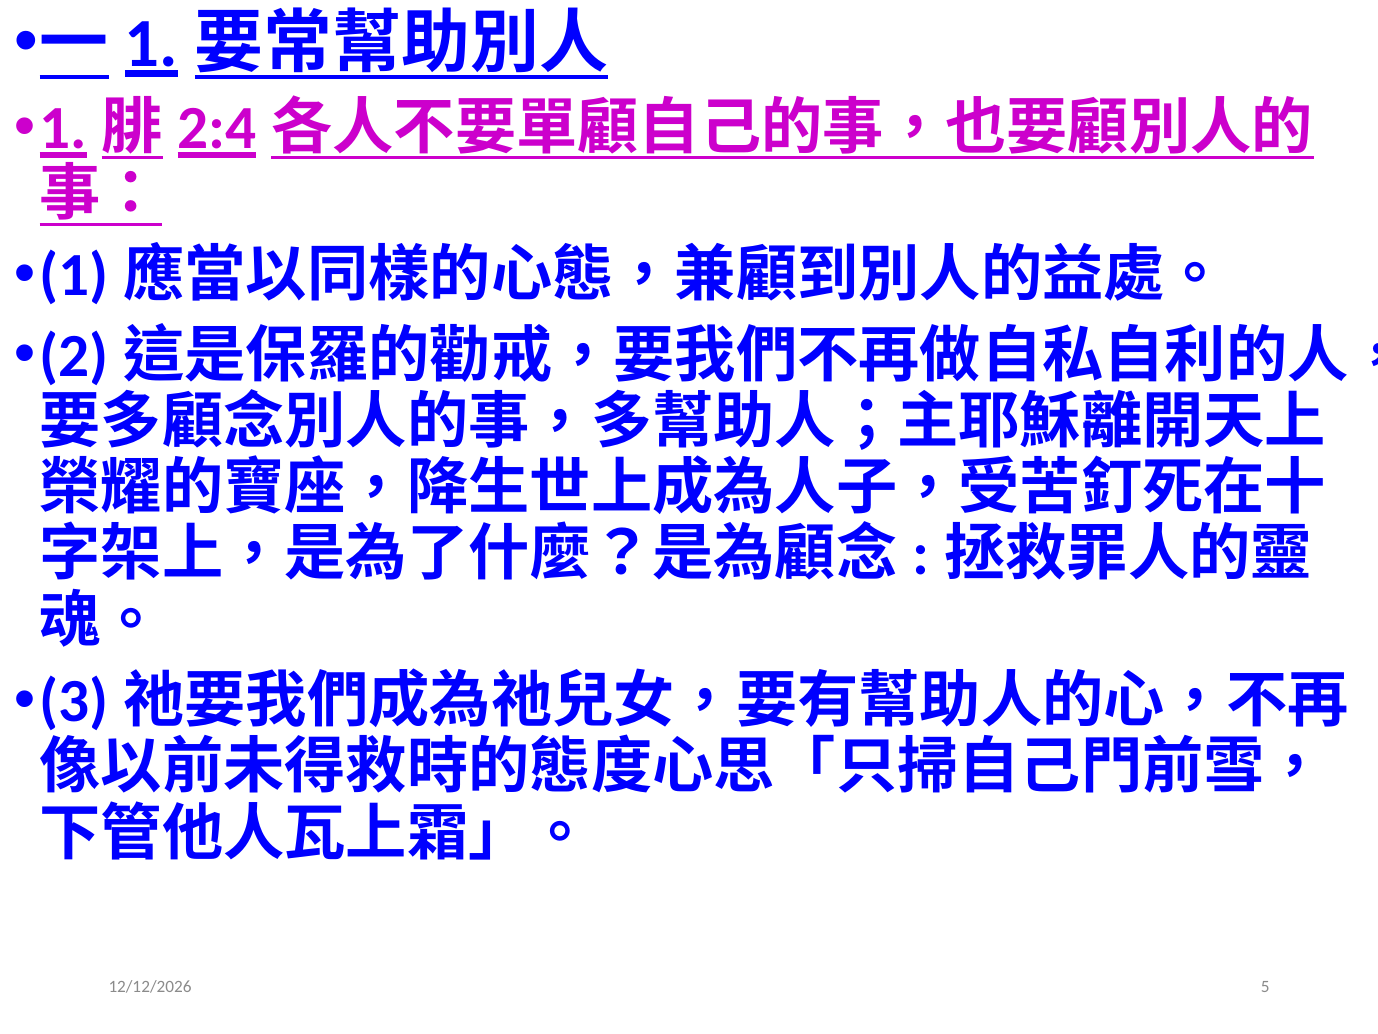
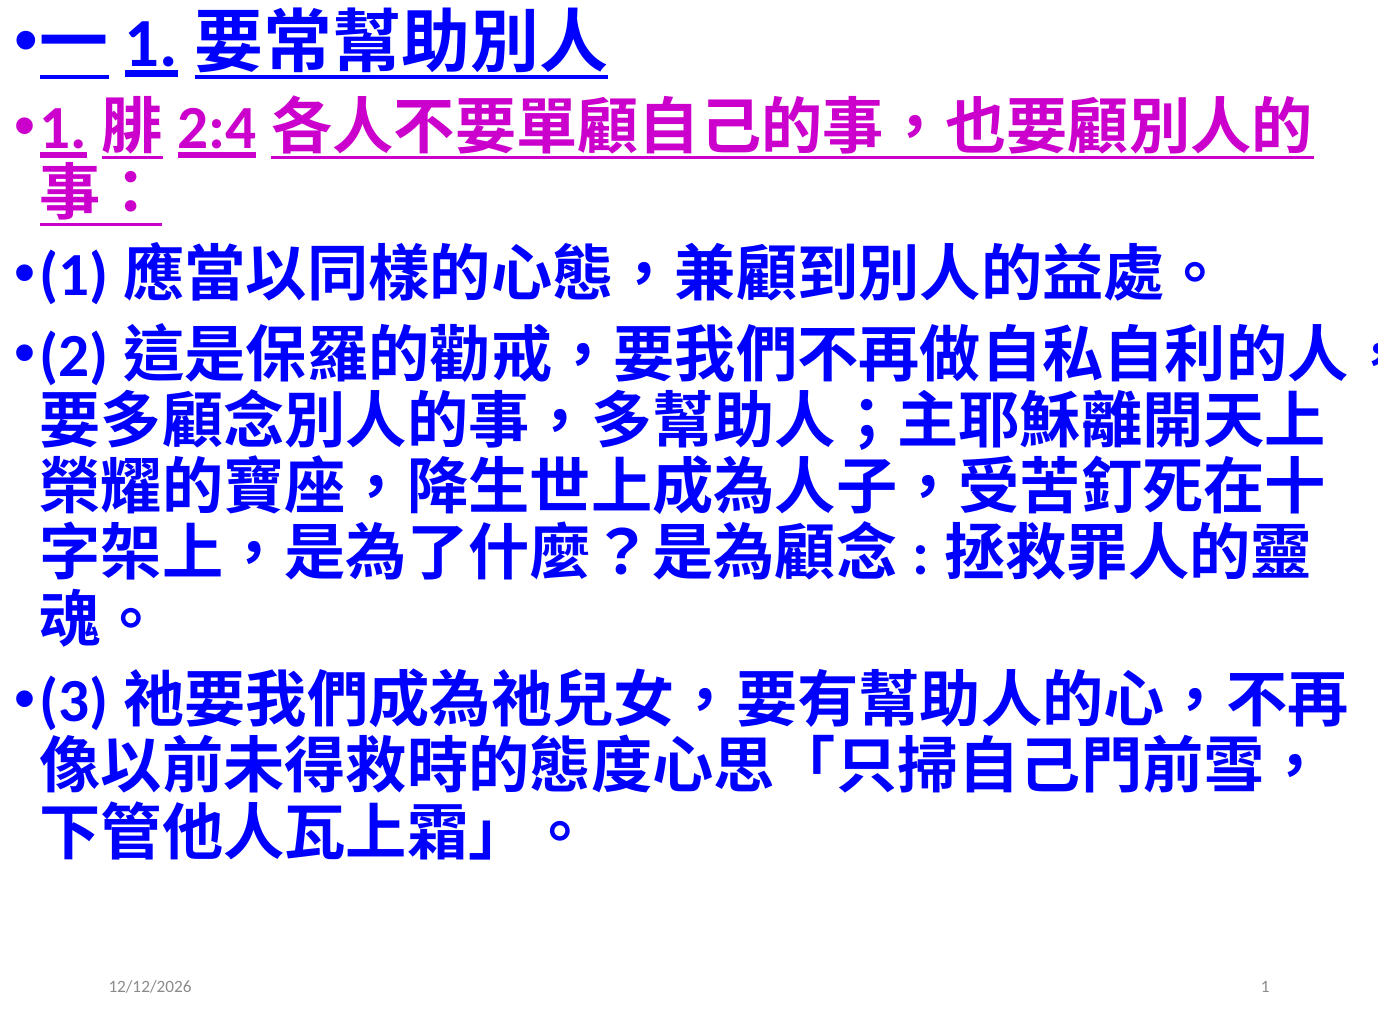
5: 5 -> 1 (1265, 987)
